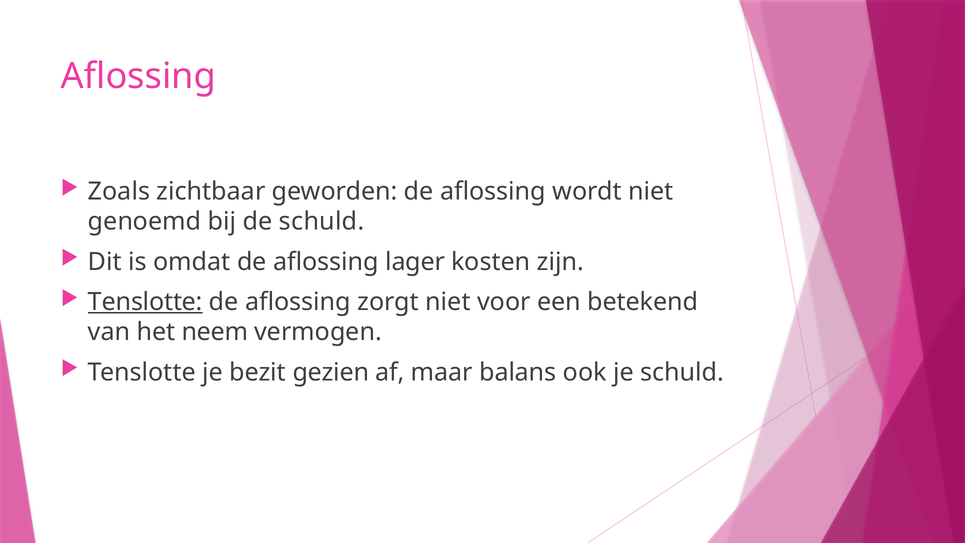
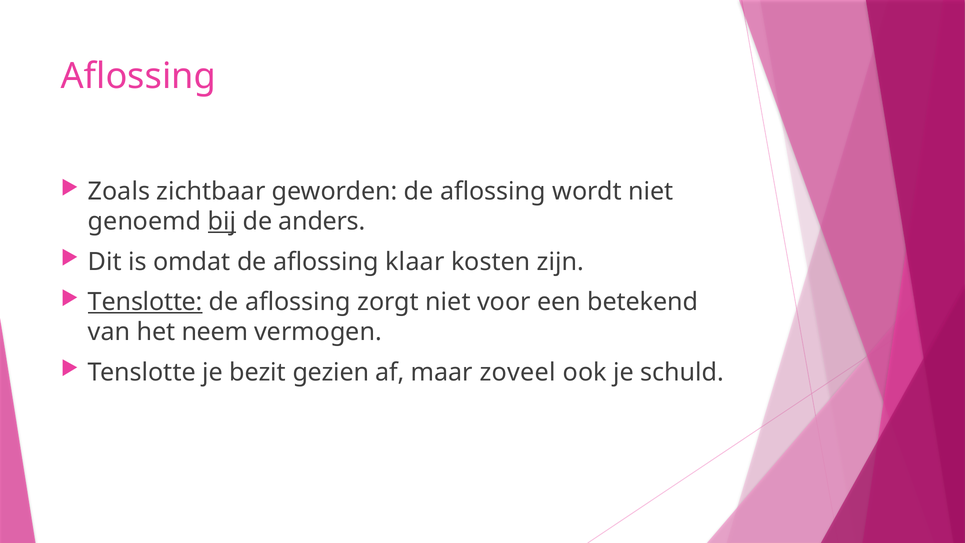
bij underline: none -> present (222, 222)
de schuld: schuld -> anders (322, 222)
lager: lager -> klaar (415, 262)
balans: balans -> zoveel (518, 372)
